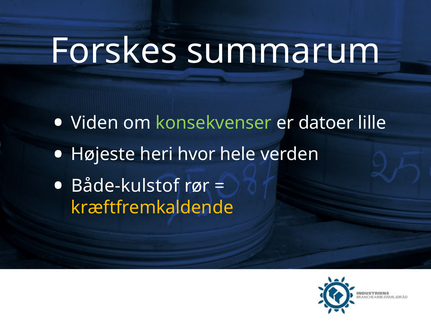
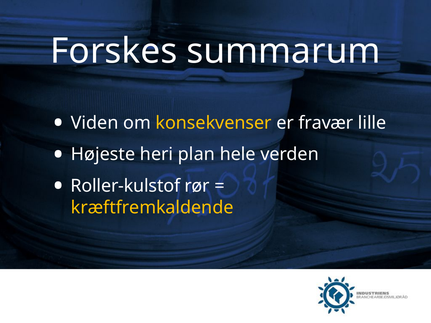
konsekvenser colour: light green -> yellow (214, 123)
datoer: datoer -> fravær (326, 123)
hvor: hvor -> plan (196, 155)
Både-kulstof: Både-kulstof -> Roller-kulstof (125, 186)
